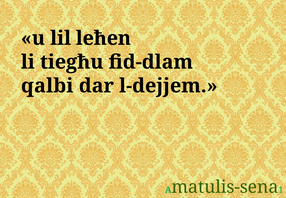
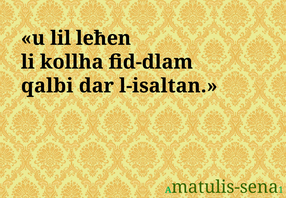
tiegħu: tiegħu -> kollha (72, 62)
l-dejjem: l-dejjem -> l-isaltan (168, 86)
